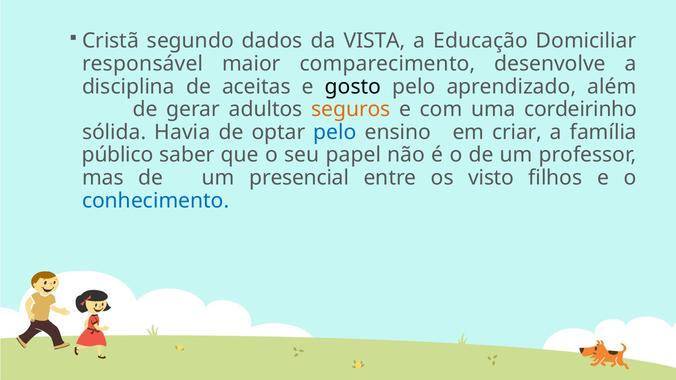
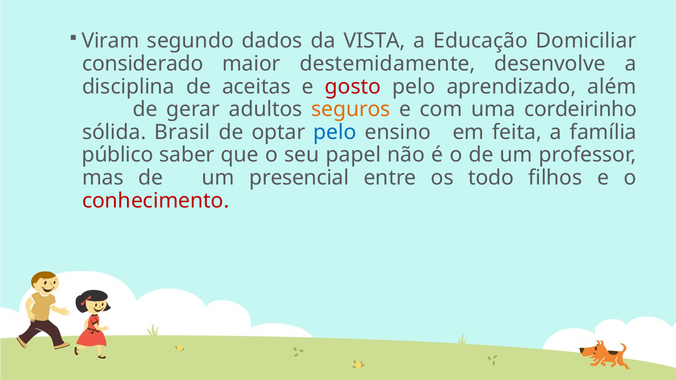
Cristã: Cristã -> Viram (111, 41)
responsável: responsável -> considerado (143, 64)
comparecimento: comparecimento -> destemidamente (387, 64)
gosto colour: black -> red (353, 87)
Havia: Havia -> Brasil (182, 132)
criar: criar -> feita (517, 132)
visto: visto -> todo (491, 178)
conhecimento colour: blue -> red (156, 201)
